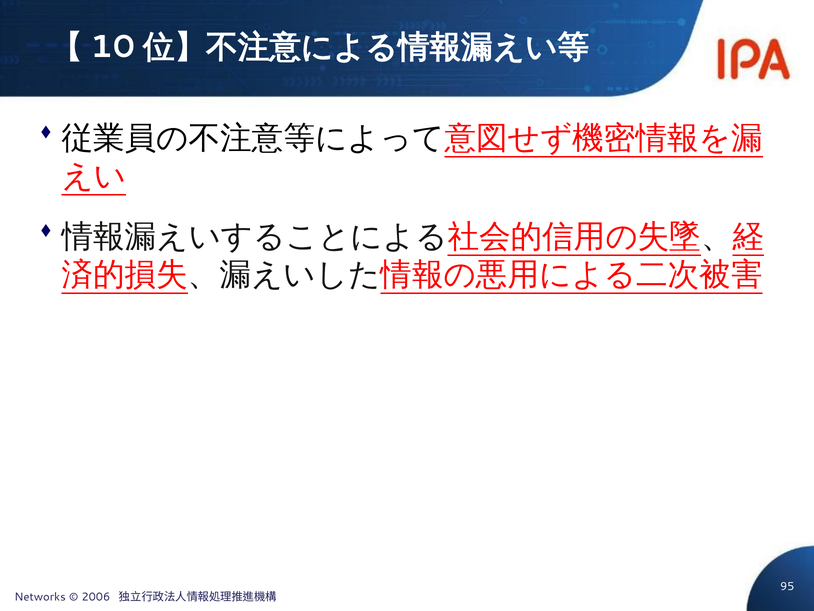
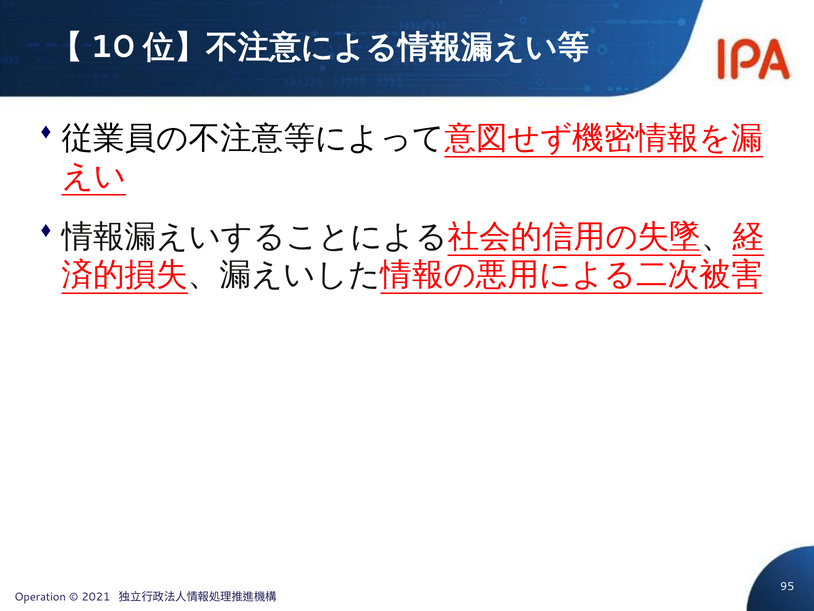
Networks: Networks -> Operation (40, 597)
2006: 2006 -> 2021 (96, 597)
